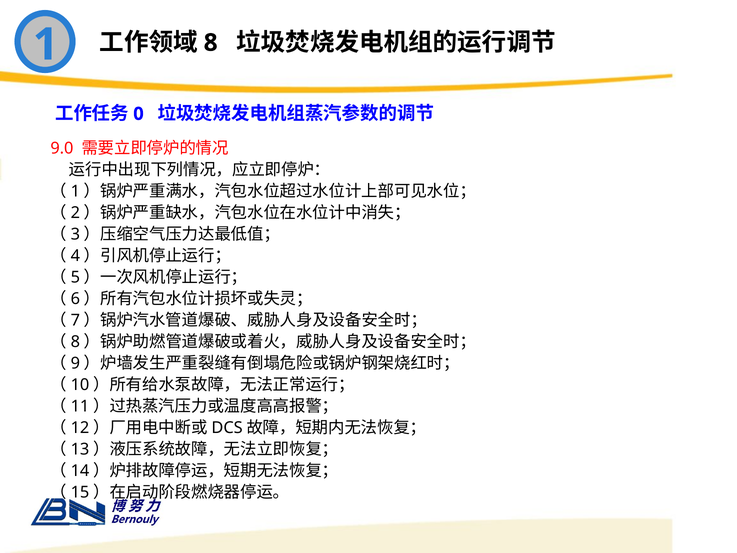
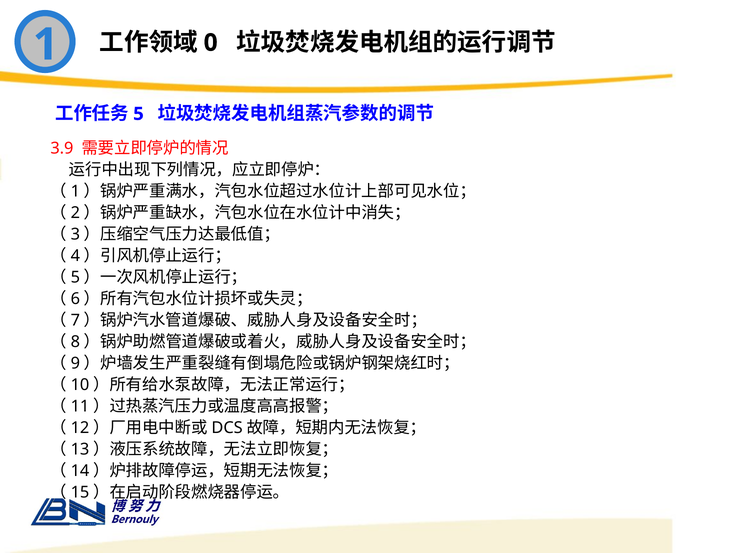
8: 8 -> 0 (211, 43)
0: 0 -> 5 (138, 114)
9.0: 9.0 -> 3.9 (62, 148)
